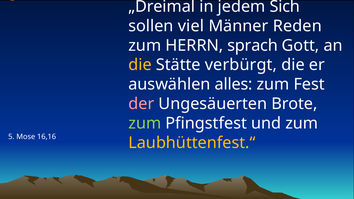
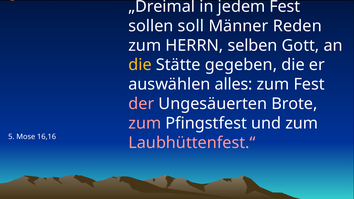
jedem Sich: Sich -> Fest (285, 7)
viel: viel -> soll (191, 26)
sprach: sprach -> selben (253, 45)
verbürgt: verbürgt -> gegeben (241, 65)
zum colour: light green -> pink (145, 123)
Laubhüttenfest.“ colour: yellow -> pink (192, 143)
